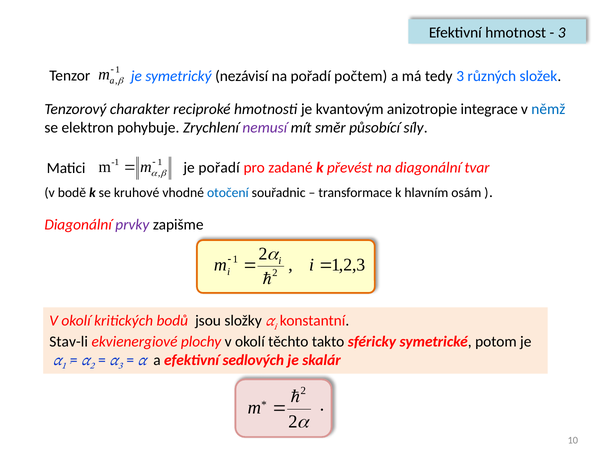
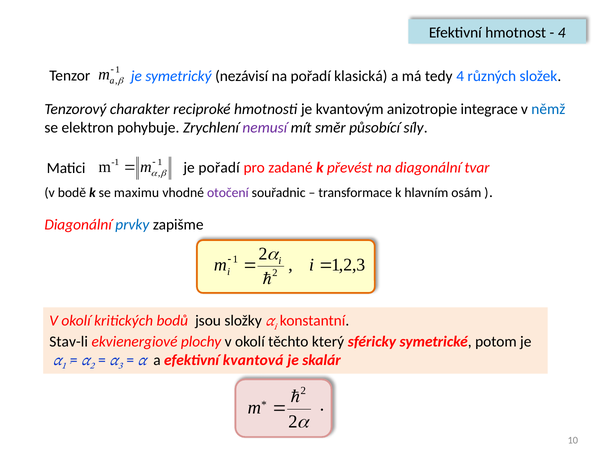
3: 3 -> 4 (562, 33)
počtem: počtem -> klasická (361, 76)
tedy 3: 3 -> 4 (460, 76)
kruhové: kruhové -> maximu (137, 193)
otočení colour: blue -> purple (228, 193)
prvky colour: purple -> blue (132, 225)
takto: takto -> který (328, 342)
sedlových: sedlových -> kvantová (253, 360)
